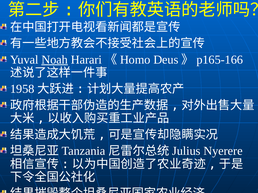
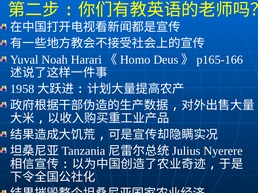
Noah underline: present -> none (55, 60)
